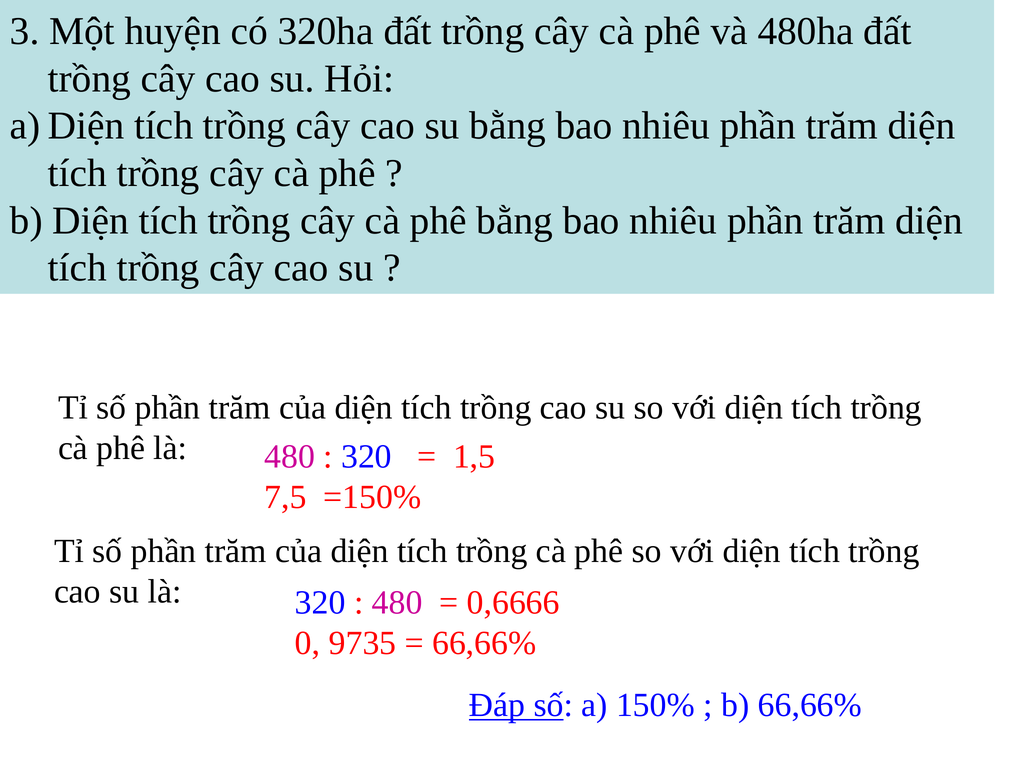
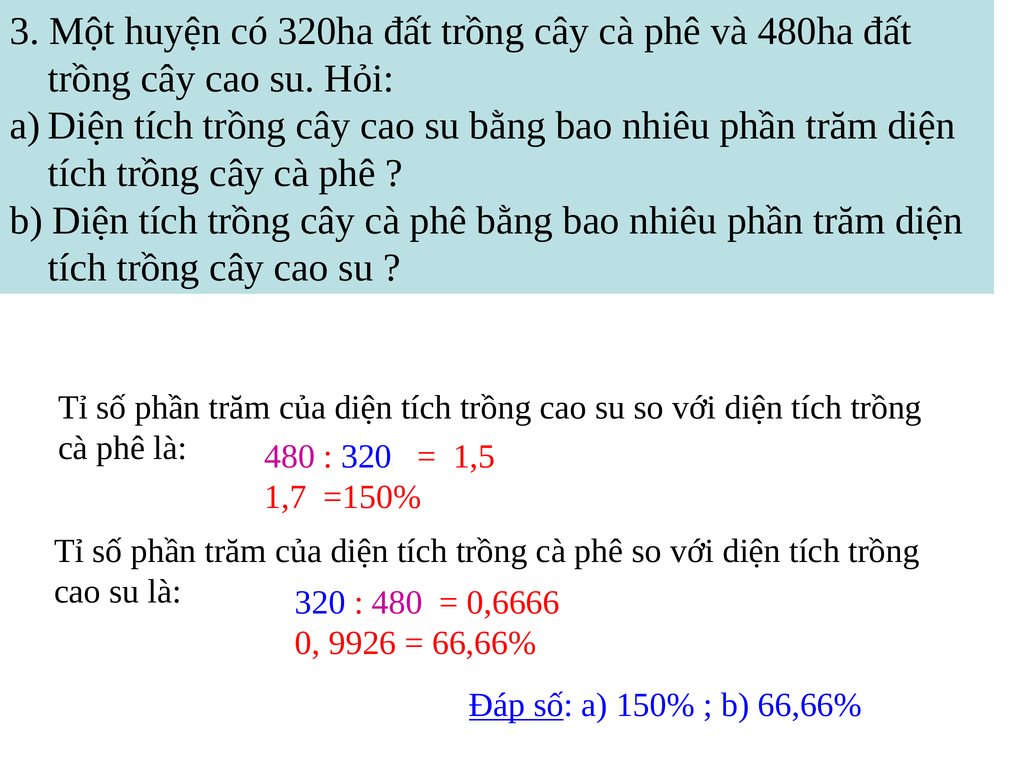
7,5: 7,5 -> 1,7 (285, 498)
9735: 9735 -> 9926 (363, 644)
